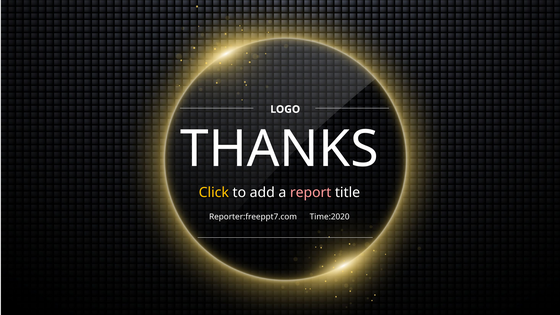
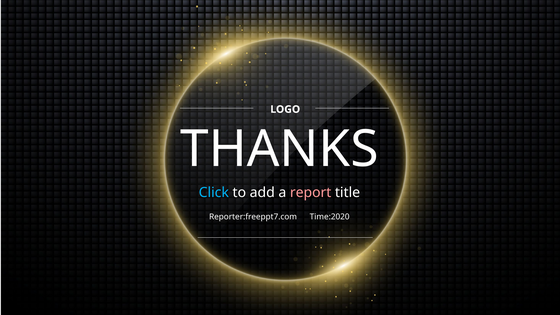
Click colour: yellow -> light blue (214, 192)
